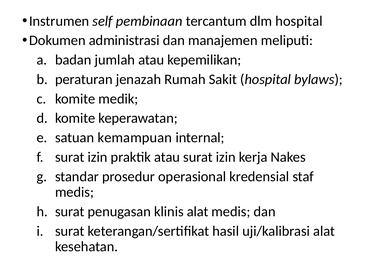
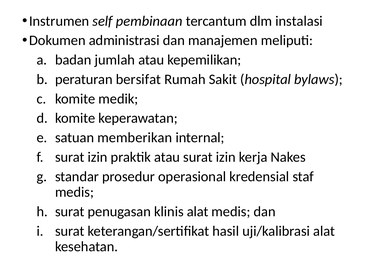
dlm hospital: hospital -> instalasi (299, 21)
jenazah: jenazah -> bersifat (138, 79)
kemampuan: kemampuan -> memberikan (135, 137)
